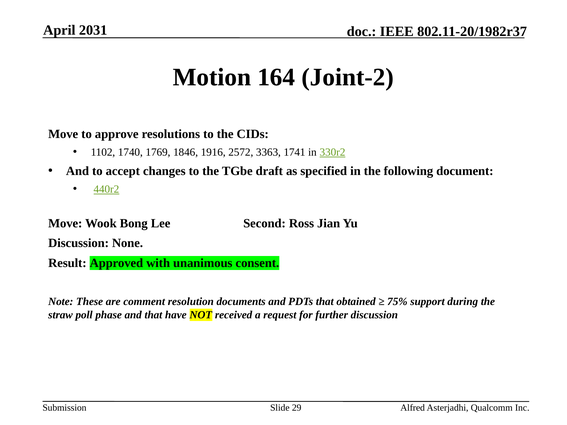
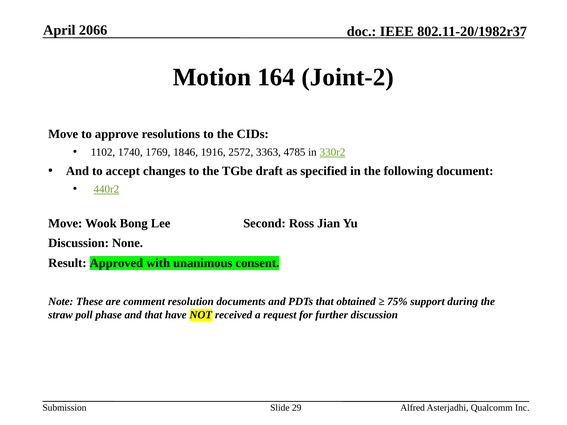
2031: 2031 -> 2066 (93, 30)
1741: 1741 -> 4785 (295, 152)
